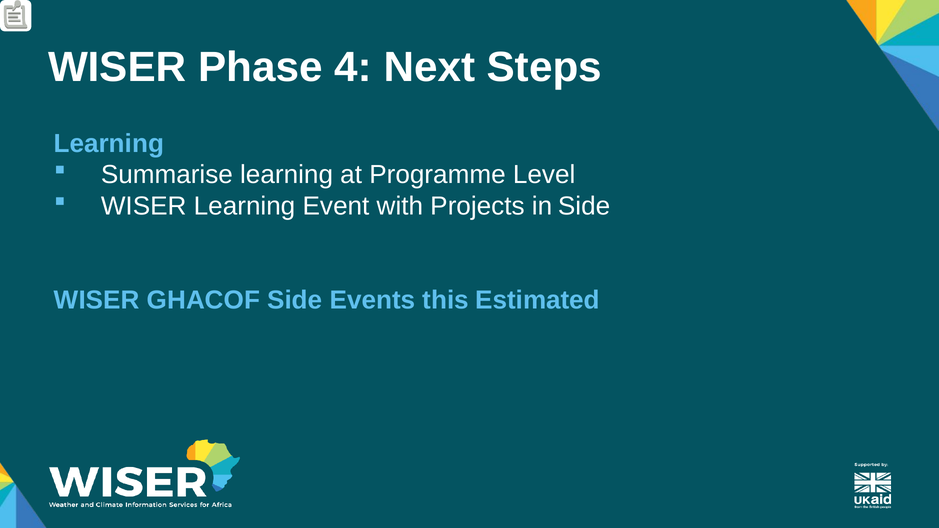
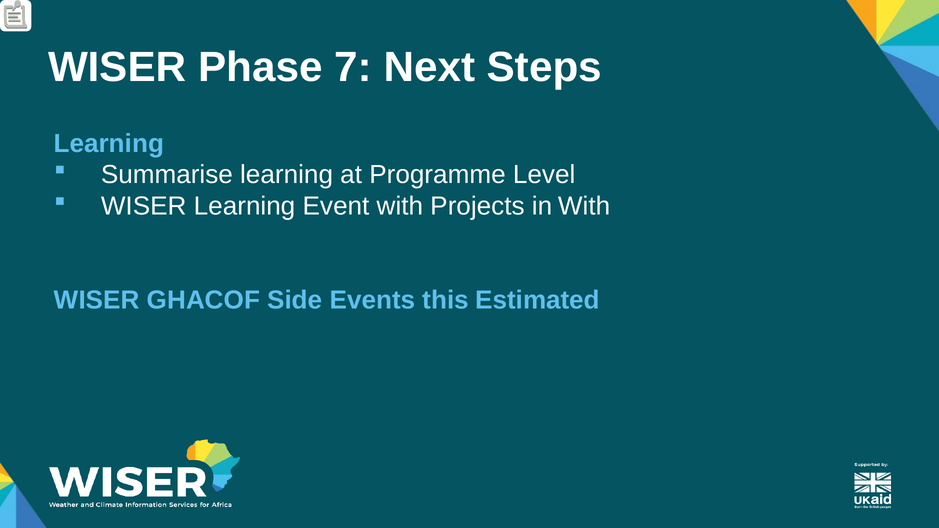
4: 4 -> 7 (353, 67)
in Side: Side -> With (584, 206)
